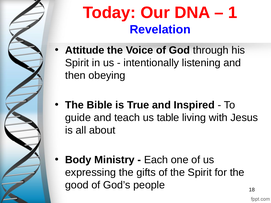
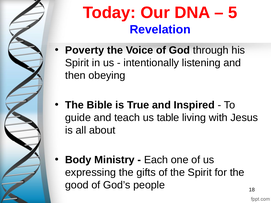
1: 1 -> 5 (233, 13)
Attitude: Attitude -> Poverty (85, 50)
